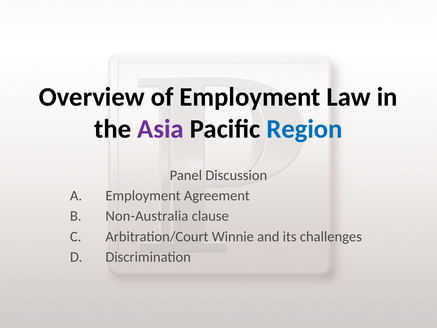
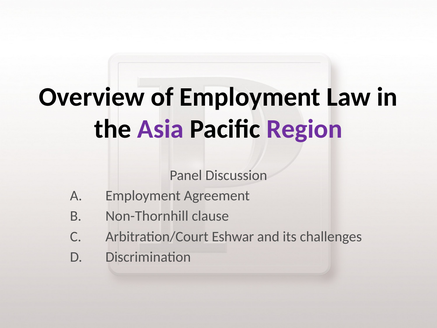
Region colour: blue -> purple (304, 129)
Non-Australia: Non-Australia -> Non-Thornhill (147, 216)
Winnie: Winnie -> Eshwar (233, 236)
